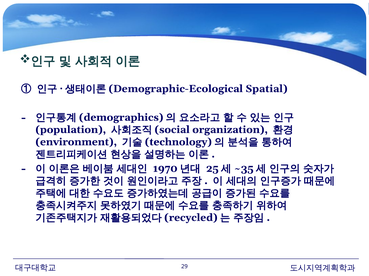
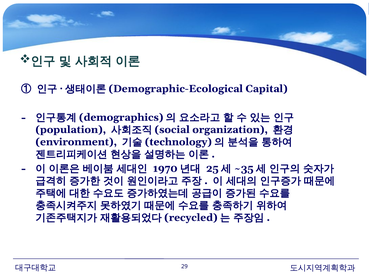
Spatial: Spatial -> Capital (267, 89)
